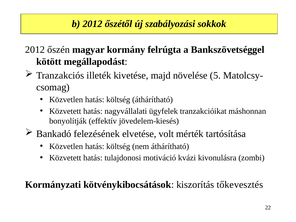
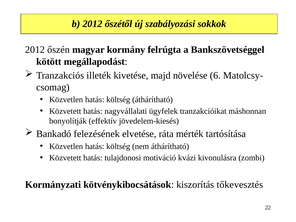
5: 5 -> 6 (215, 75)
volt: volt -> ráta (166, 134)
